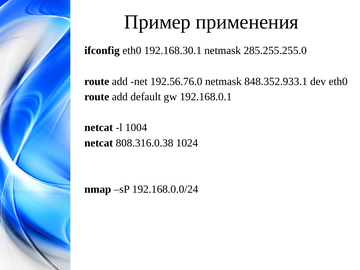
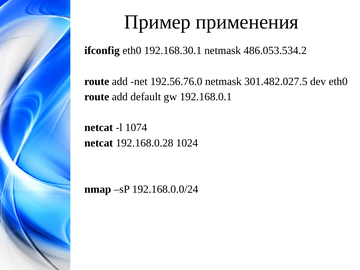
285.255.255.0: 285.255.255.0 -> 486.053.534.2 (275, 51)
848.352.933.1: 848.352.933.1 -> 301.482.027.5 (276, 81)
1004: 1004 -> 1074 (136, 128)
808.316.0.38: 808.316.0.38 -> 192.168.0.28 (145, 143)
